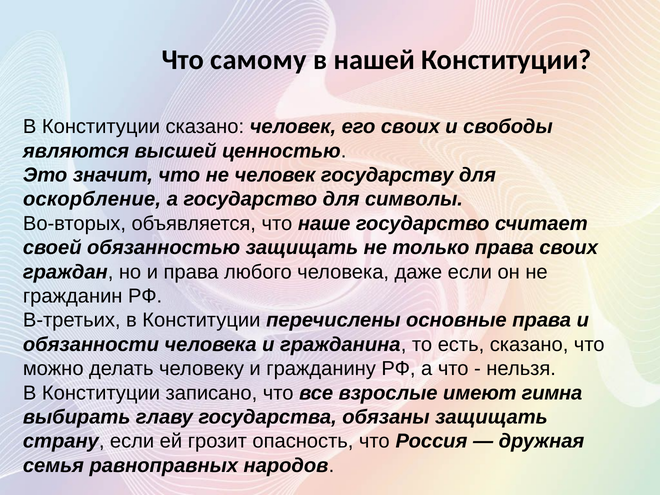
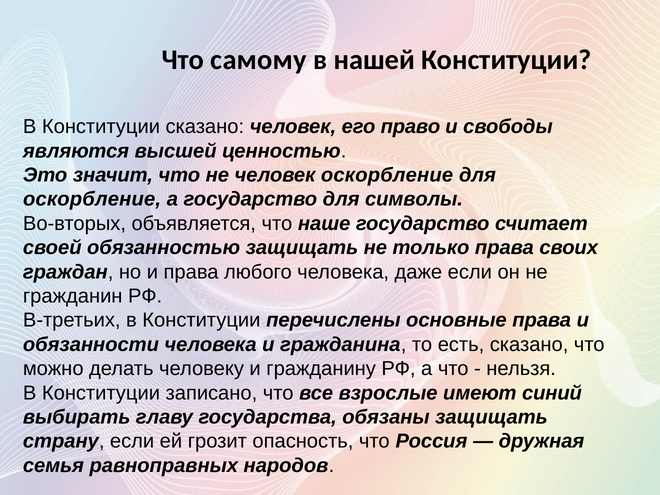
его своих: своих -> право (410, 127)
человек государству: государству -> оскорбление (387, 175)
гимна: гимна -> синий (552, 393)
